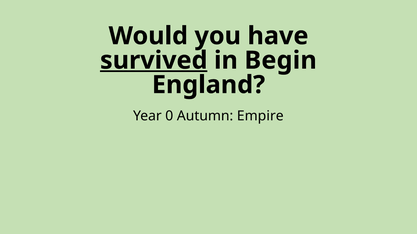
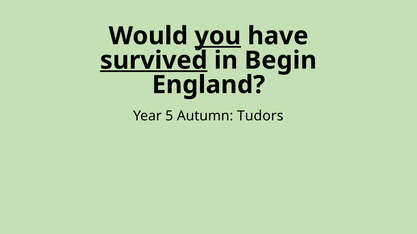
you underline: none -> present (218, 36)
0: 0 -> 5 (169, 116)
Empire: Empire -> Tudors (260, 116)
